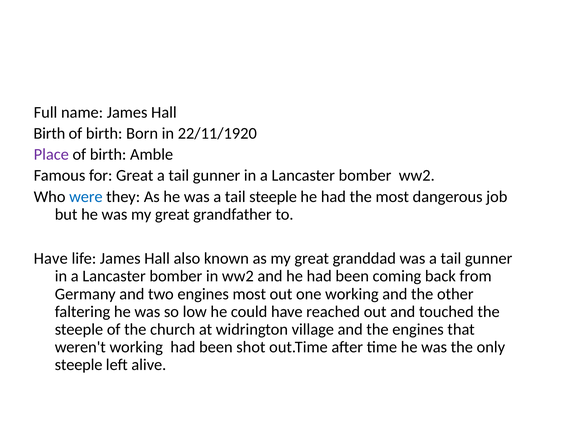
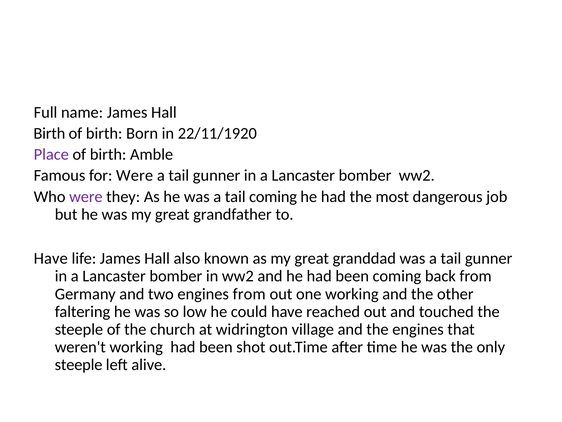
for Great: Great -> Were (135, 175)
were colour: blue -> purple (86, 196)
tail steeple: steeple -> coming (273, 196)
engines most: most -> from (249, 294)
